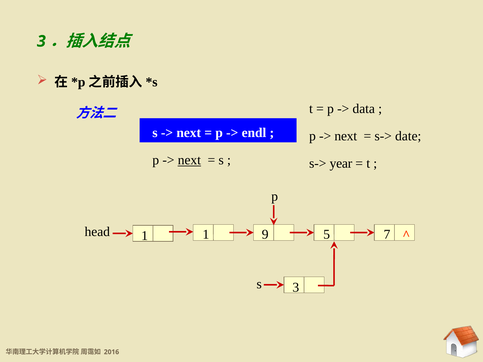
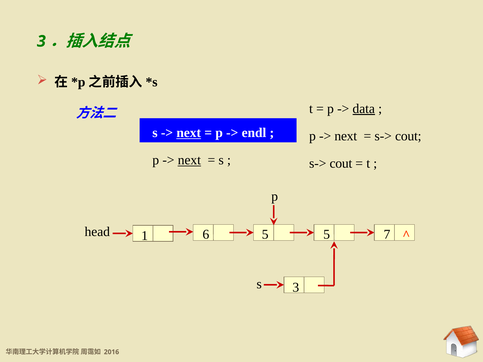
data underline: none -> present (364, 109)
next underline: none -> present (189, 133)
date: date -> cout (408, 136)
year: year -> cout (341, 164)
head 9: 9 -> 5 (265, 235)
1 1: 1 -> 6 (206, 234)
